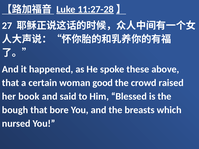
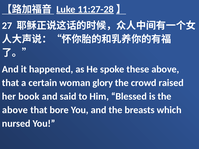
good: good -> glory (103, 83)
bough: bough -> above (15, 110)
